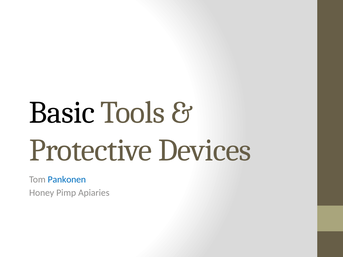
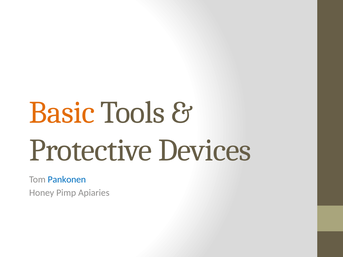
Basic colour: black -> orange (62, 113)
